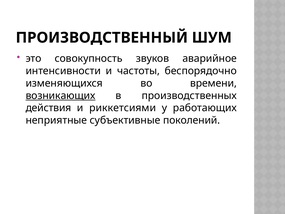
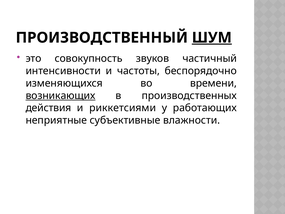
ШУМ underline: none -> present (212, 38)
аварийное: аварийное -> частичный (210, 58)
поколений: поколений -> влажности (192, 120)
